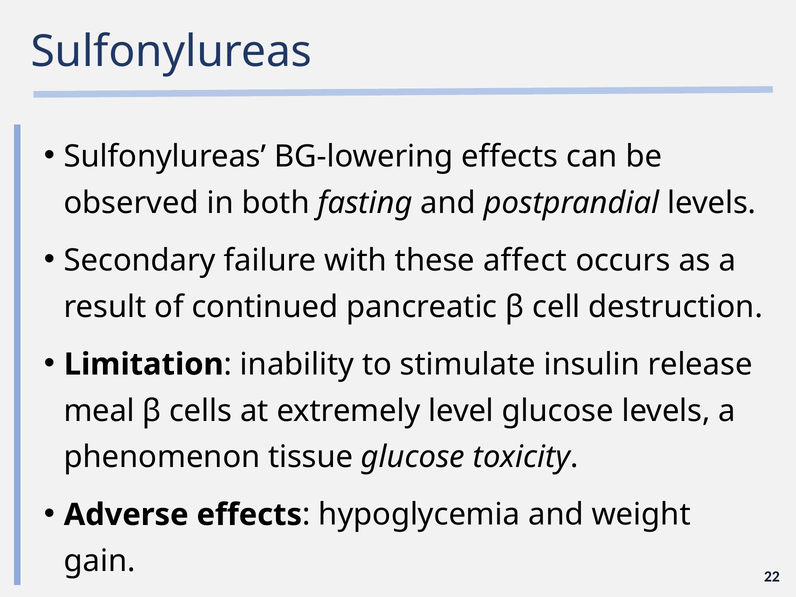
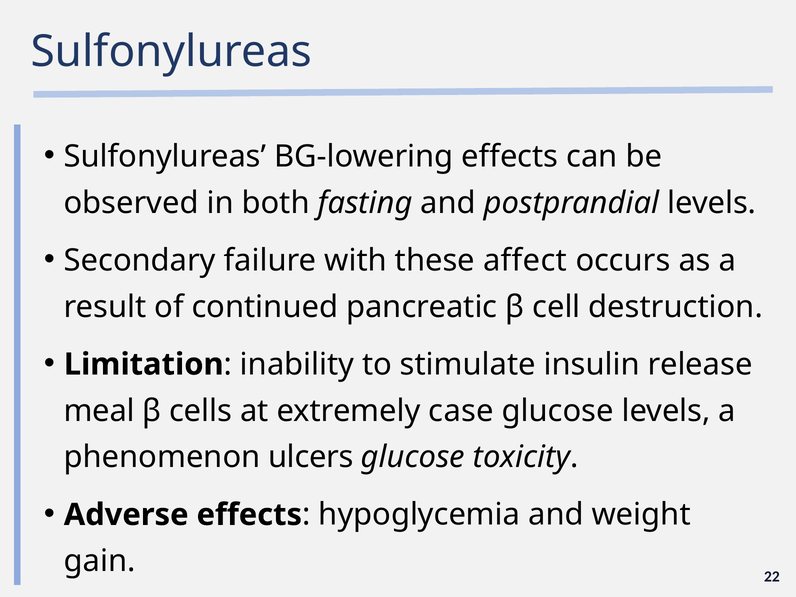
level: level -> case (461, 411)
tissue: tissue -> ulcers (311, 457)
